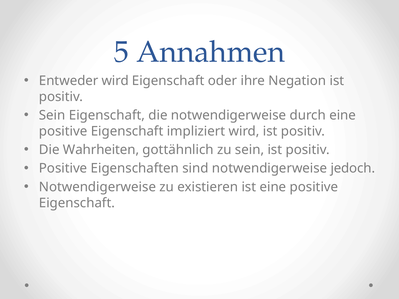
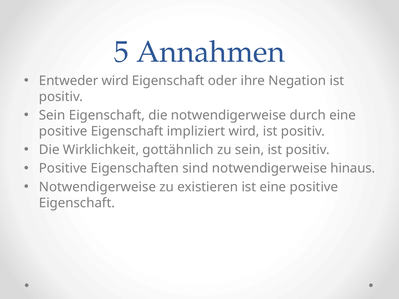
Wahrheiten: Wahrheiten -> Wirklichkeit (101, 150)
jedoch: jedoch -> hinaus (353, 168)
